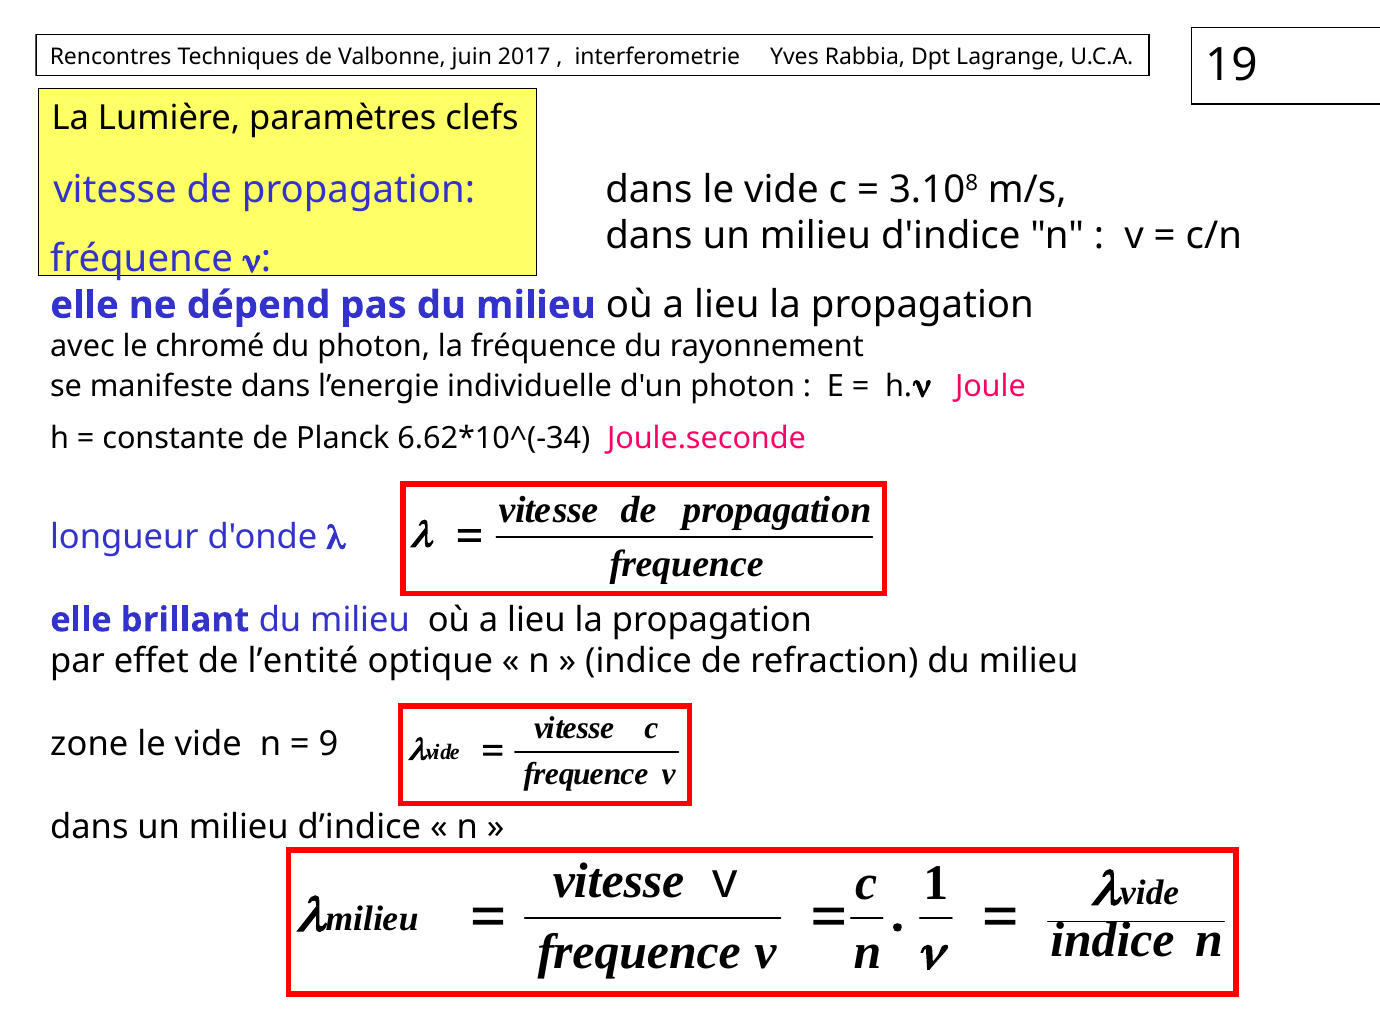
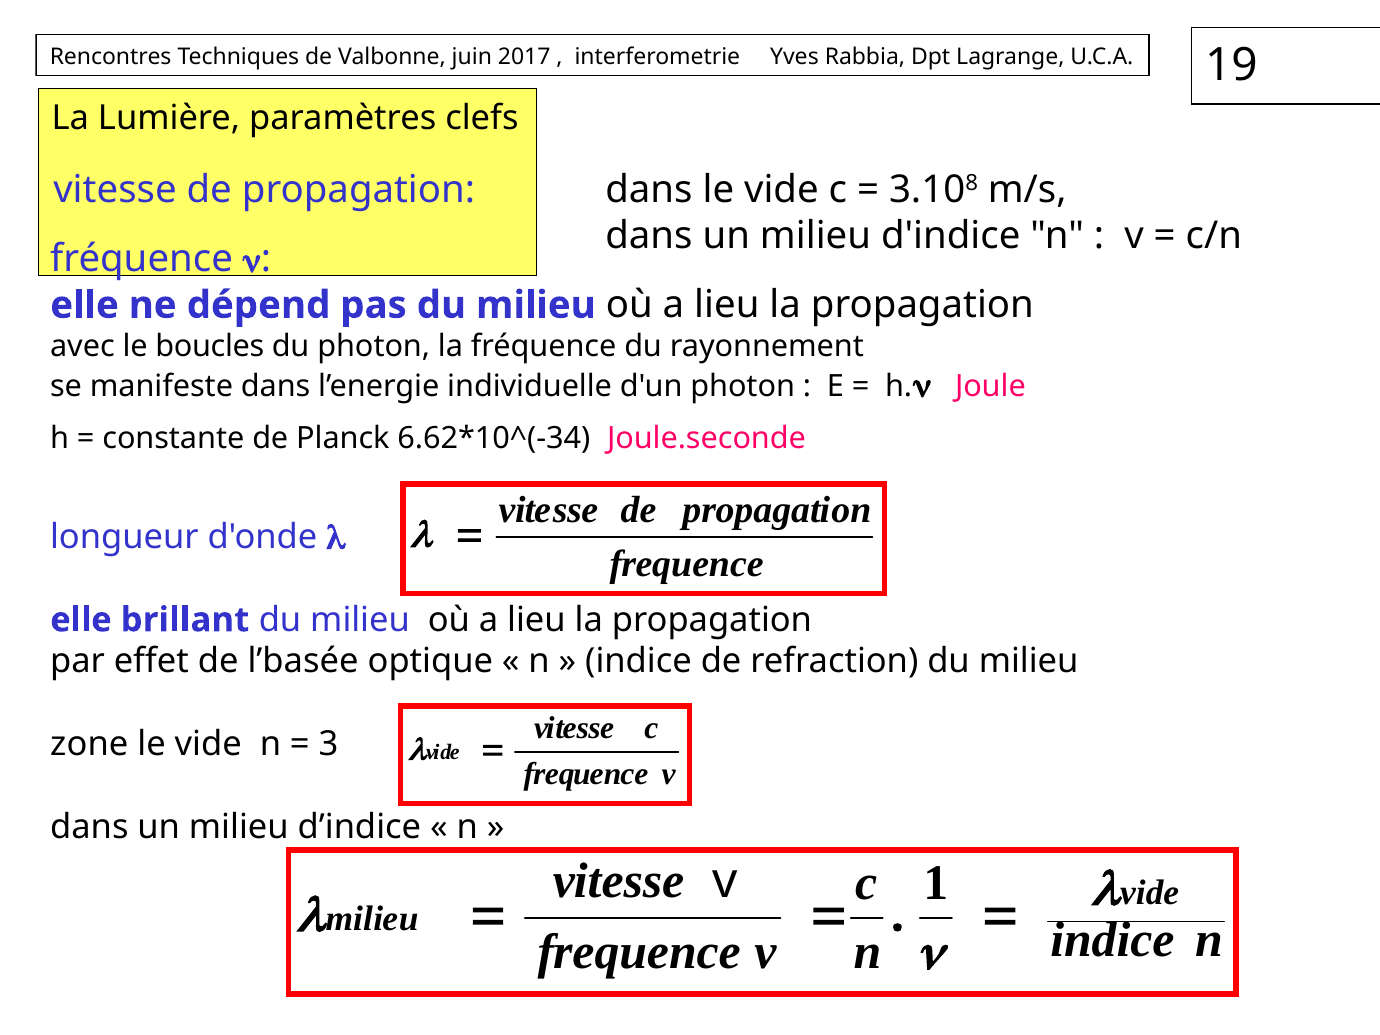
chromé: chromé -> boucles (210, 346)
l’entité: l’entité -> l’basée (303, 661)
9: 9 -> 3 (328, 744)
